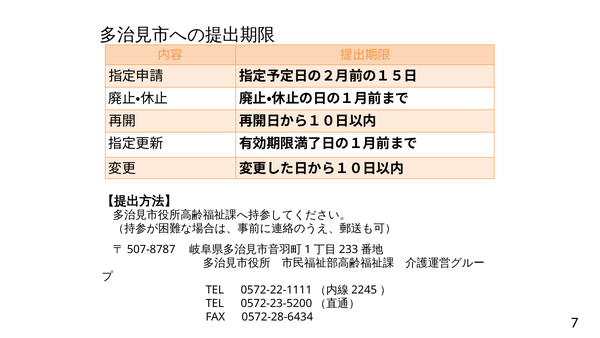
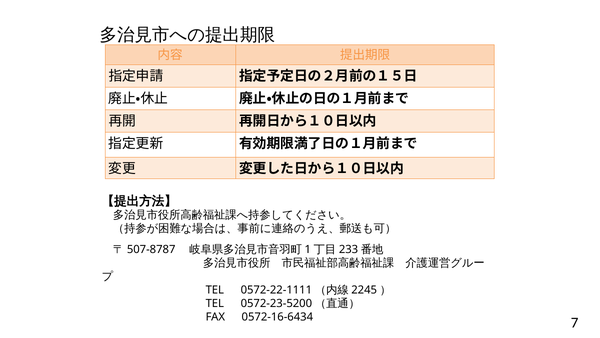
0572-28-6434: 0572-28-6434 -> 0572-16-6434 (277, 317)
